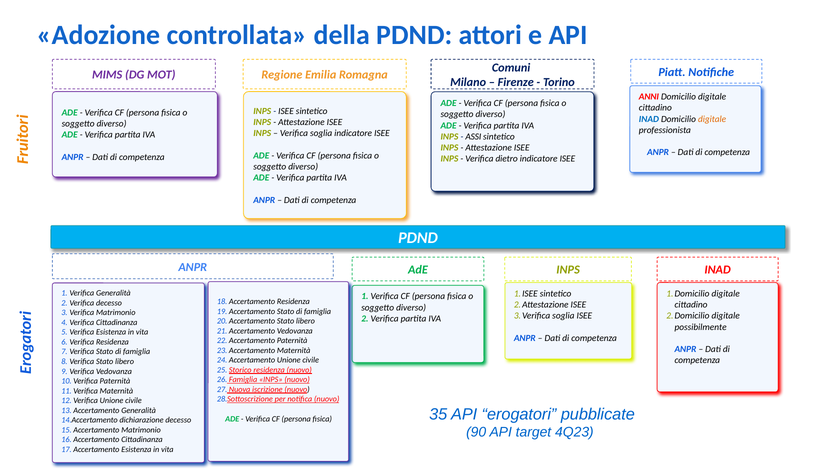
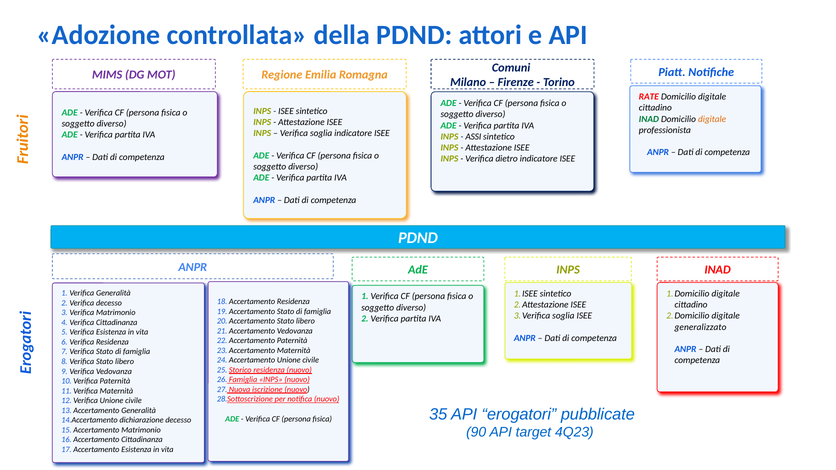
ANNI: ANNI -> RATE (649, 97)
INAD colour: blue -> green (649, 119)
possibilmente: possibilmente -> generalizzato (701, 327)
